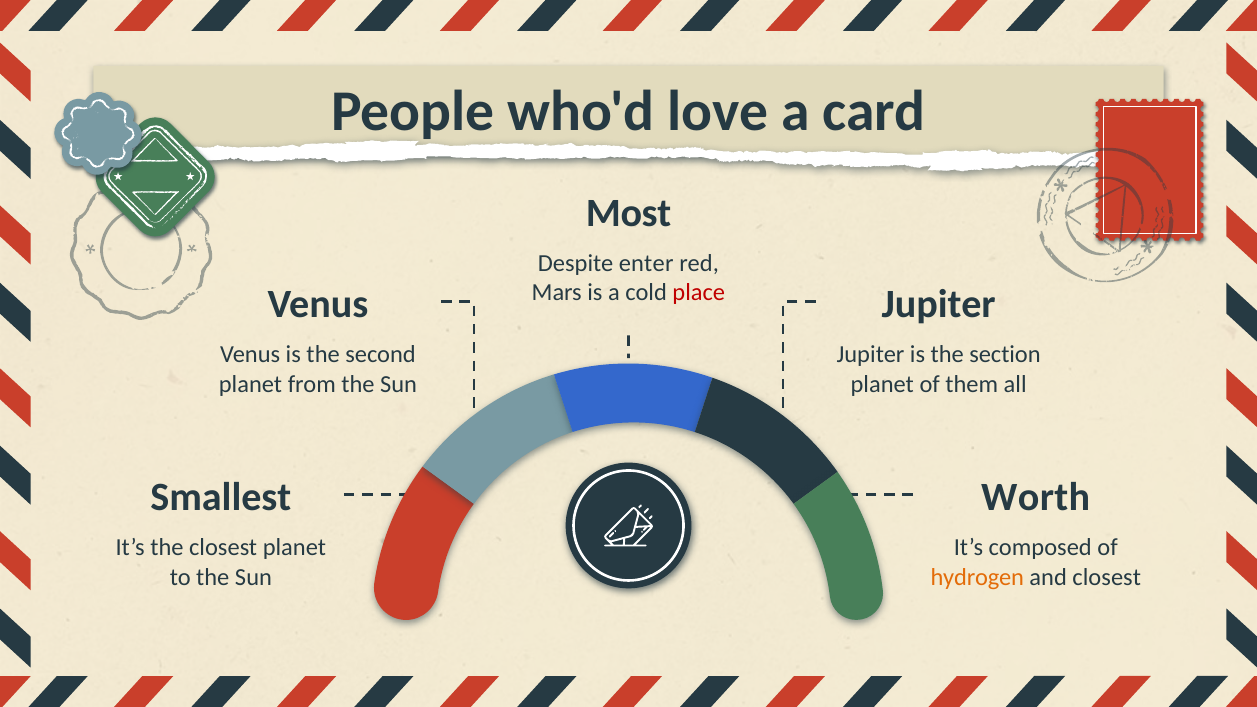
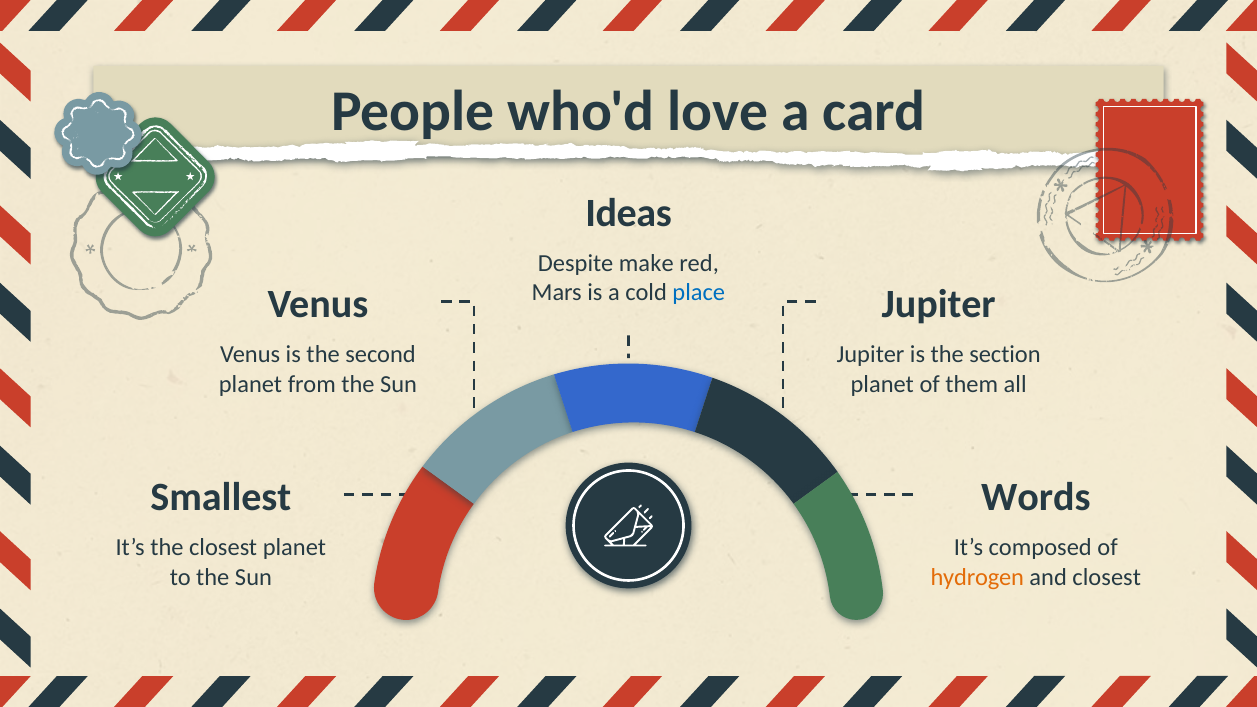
Most: Most -> Ideas (629, 213)
enter: enter -> make (646, 263)
place colour: red -> blue (699, 292)
Worth: Worth -> Words (1036, 497)
